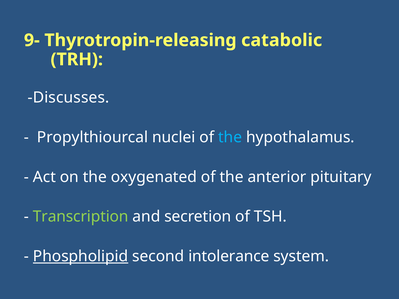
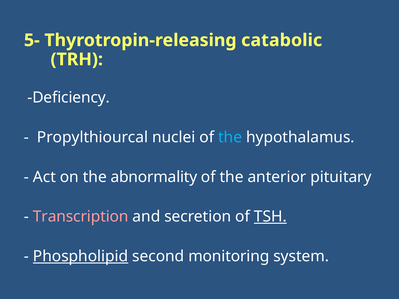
9-: 9- -> 5- (32, 40)
Discusses: Discusses -> Deficiency (69, 98)
oxygenated: oxygenated -> abnormality (154, 177)
Transcription colour: light green -> pink (81, 217)
TSH underline: none -> present (270, 217)
intolerance: intolerance -> monitoring (229, 257)
